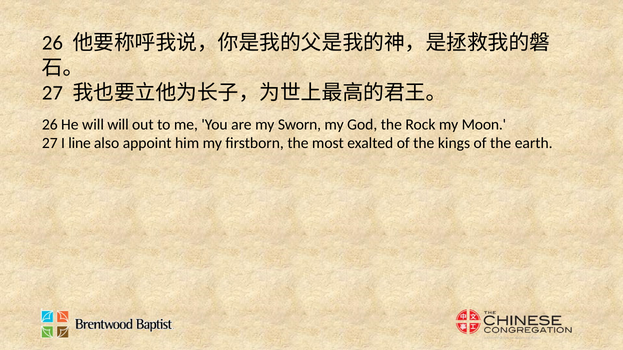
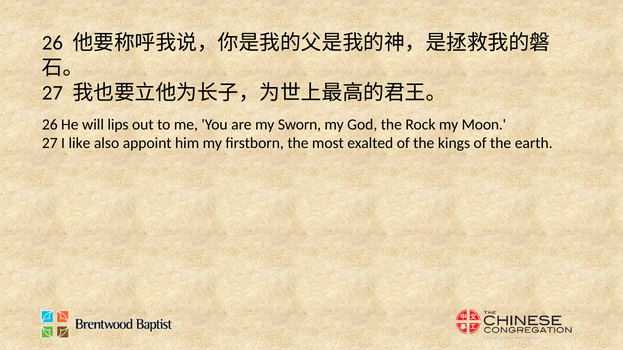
will will: will -> lips (118, 125)
line: line -> like (79, 143)
